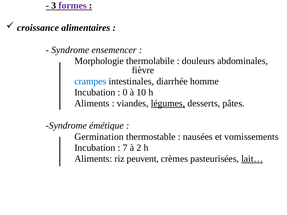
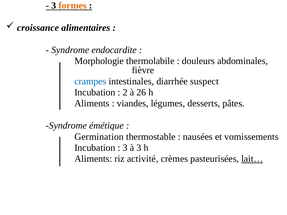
formes colour: purple -> orange (73, 6)
ensemencer: ensemencer -> endocardite (114, 50)
homme: homme -> suspect (204, 81)
0: 0 -> 2 (125, 92)
10: 10 -> 26 (141, 92)
légumes underline: present -> none (168, 104)
7: 7 -> 3 (125, 148)
à 2: 2 -> 3 (139, 148)
peuvent: peuvent -> activité (143, 159)
